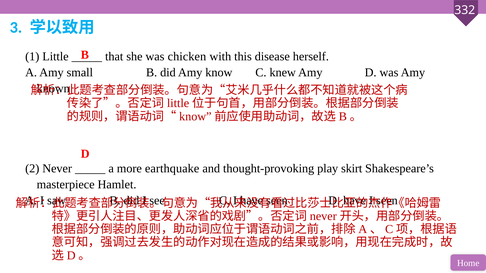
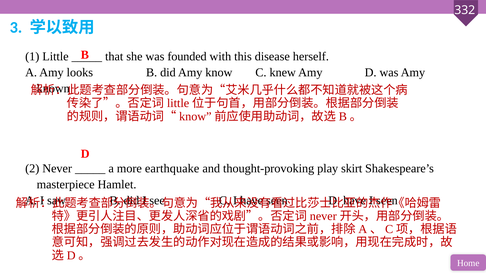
chicken: chicken -> founded (187, 56)
small: small -> looks (80, 73)
